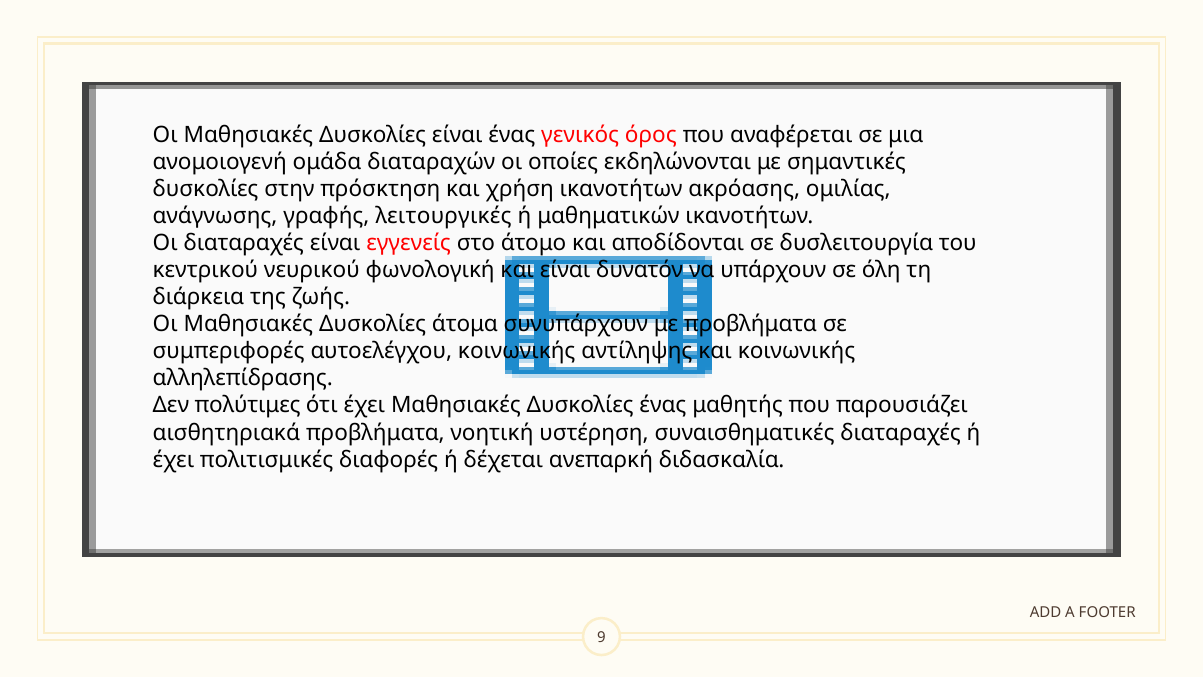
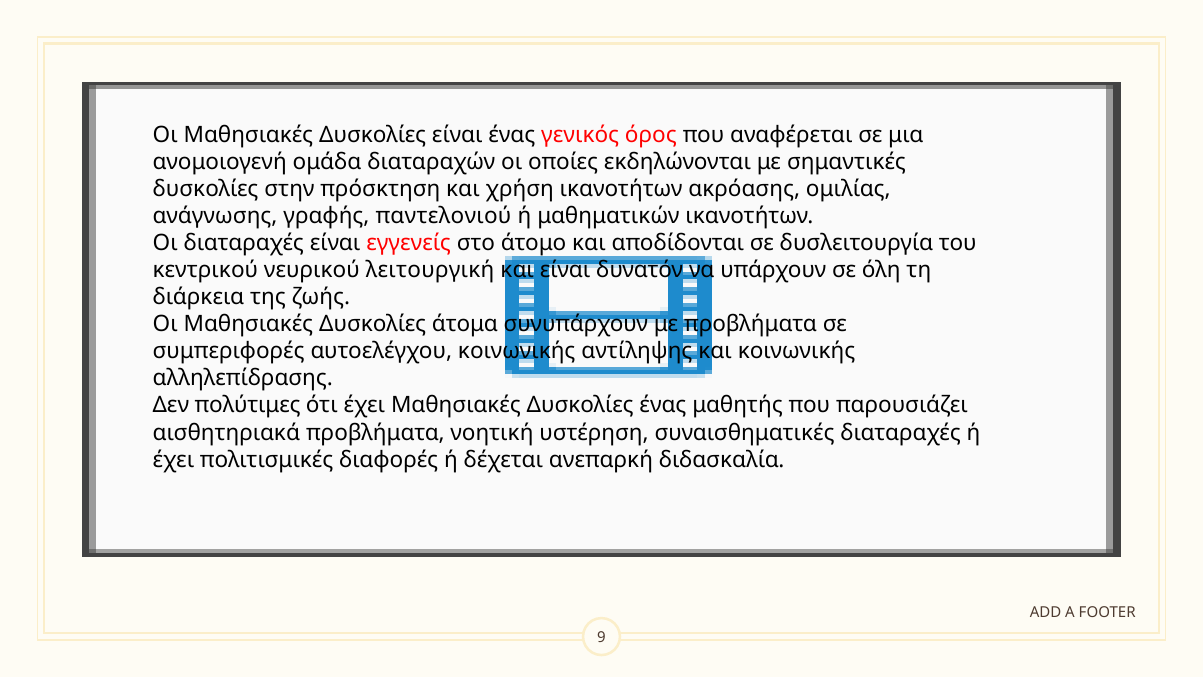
λειτουργικές: λειτουργικές -> παντελονιού (443, 216)
φωνολογική: φωνολογική -> λειτουργική (430, 270)
